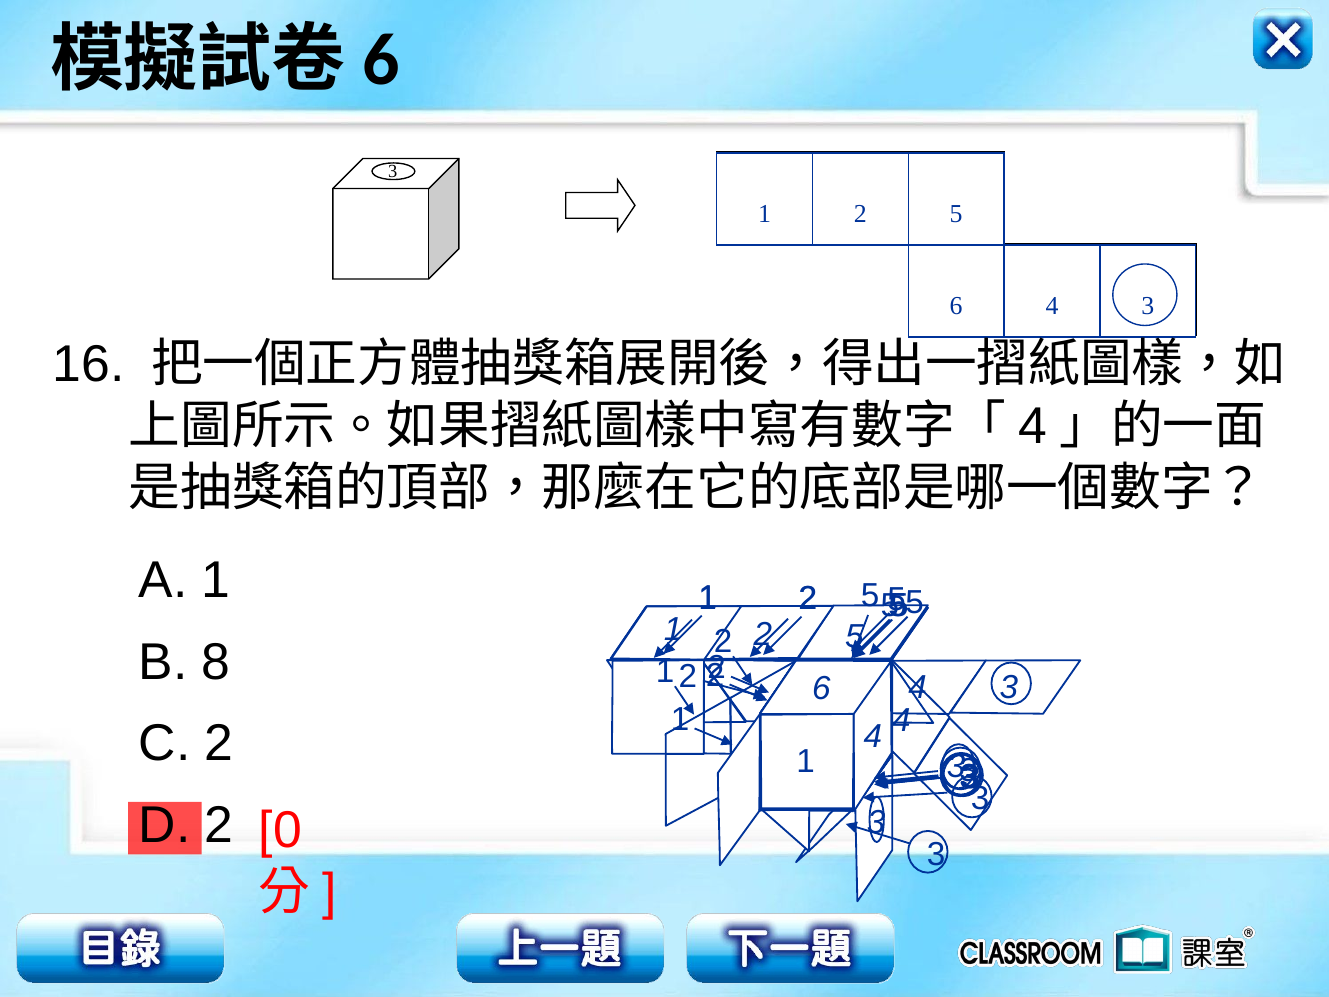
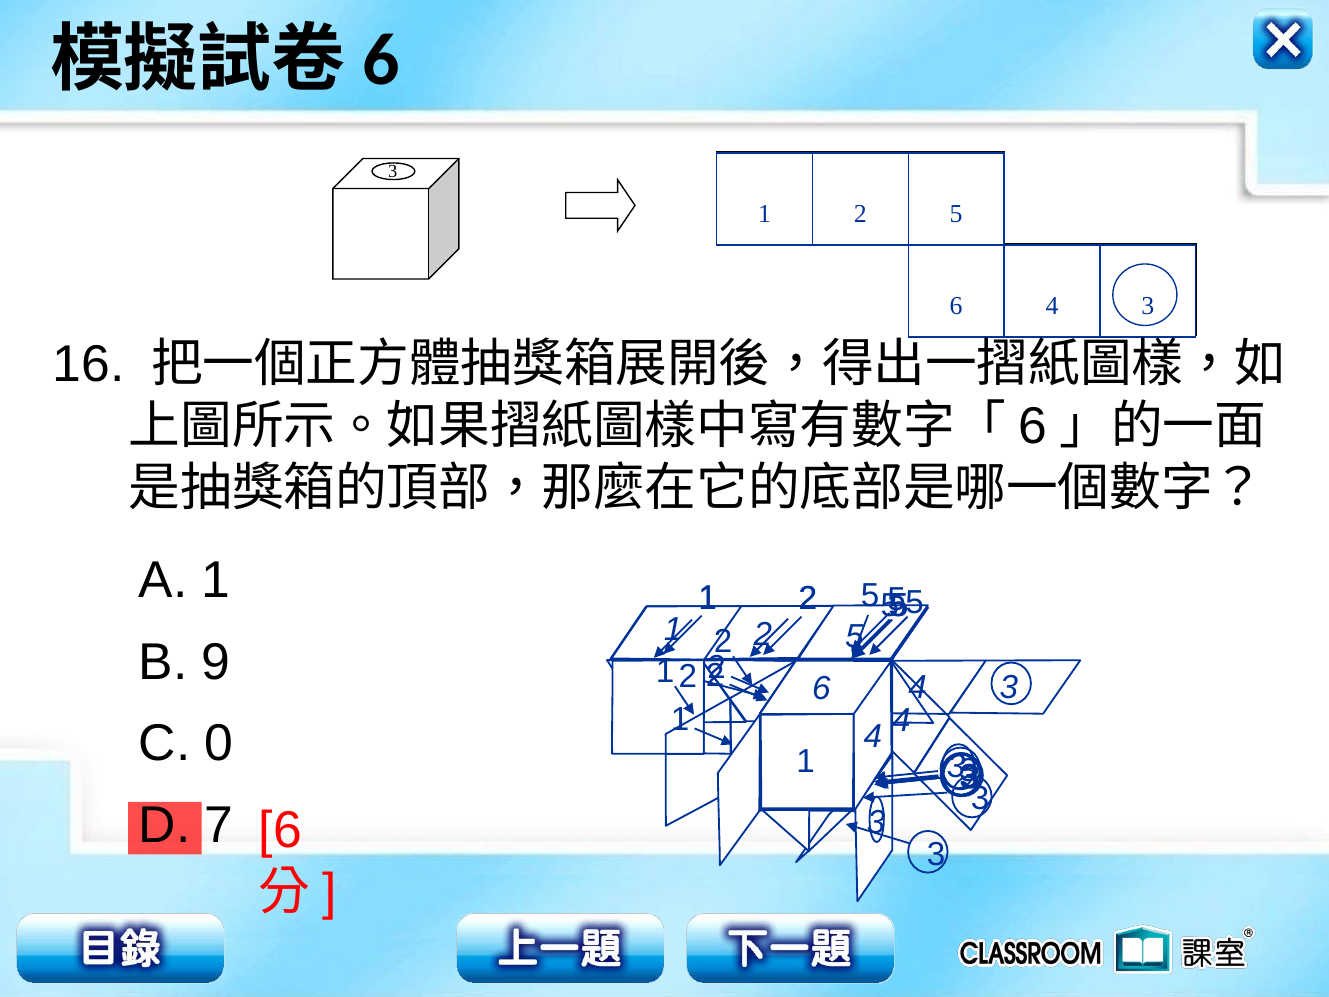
4: 4 -> 6 (1033, 427)
8: 8 -> 9 (216, 662)
C 2: 2 -> 0 (219, 744)
D 2: 2 -> 7 (219, 825)
0: 0 -> 6 (280, 830)
